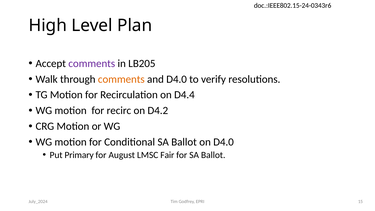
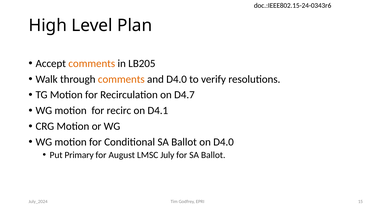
comments colour: purple -> orange (92, 63)
D4.4: D4.4 -> D4.7 (184, 95)
D4.2: D4.2 -> D4.1 (158, 111)
Fair: Fair -> July (167, 155)
